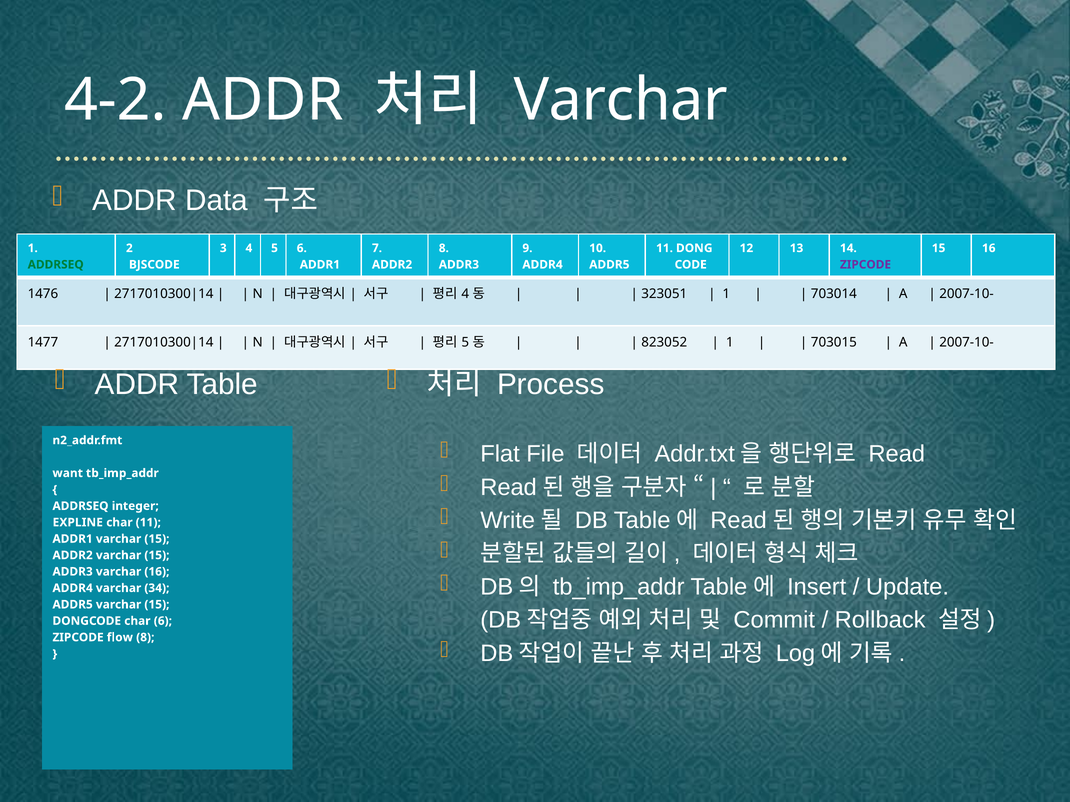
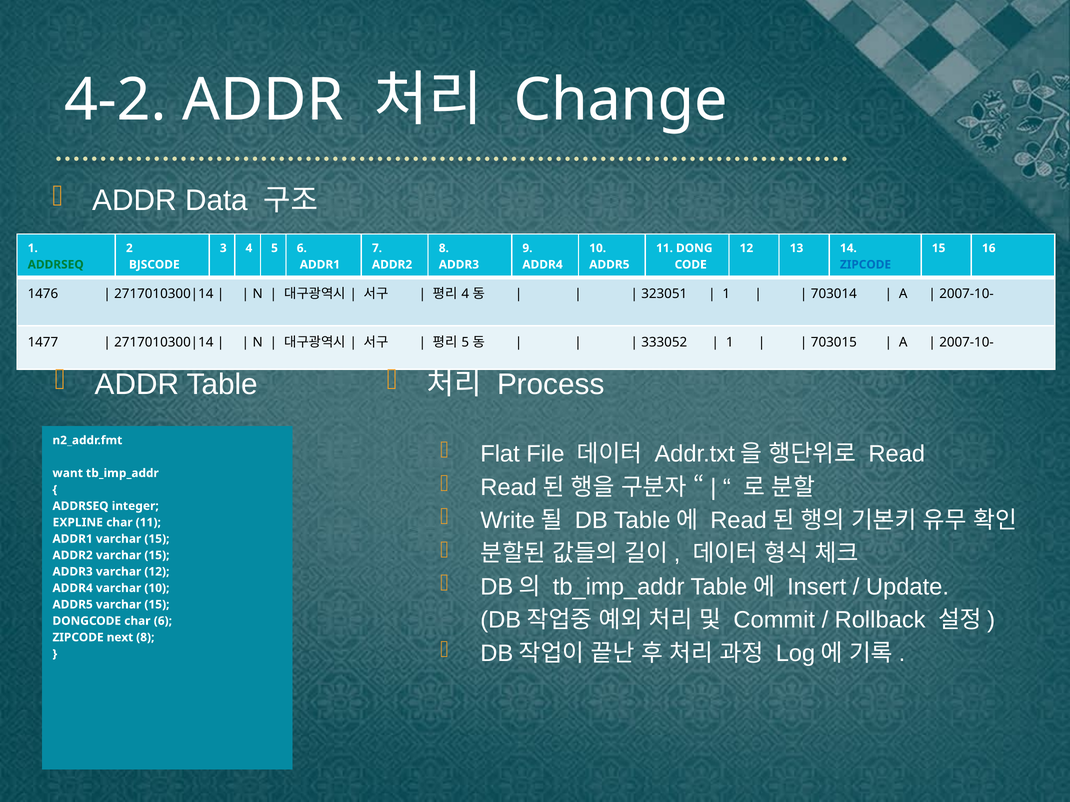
Varchar: Varchar -> Change (621, 100)
ZIPCODE colour: purple -> blue (865, 265)
823052: 823052 -> 333052 (664, 342)
varchar 16: 16 -> 12 (157, 572)
varchar 34: 34 -> 10 (157, 588)
flow: flow -> next (120, 638)
